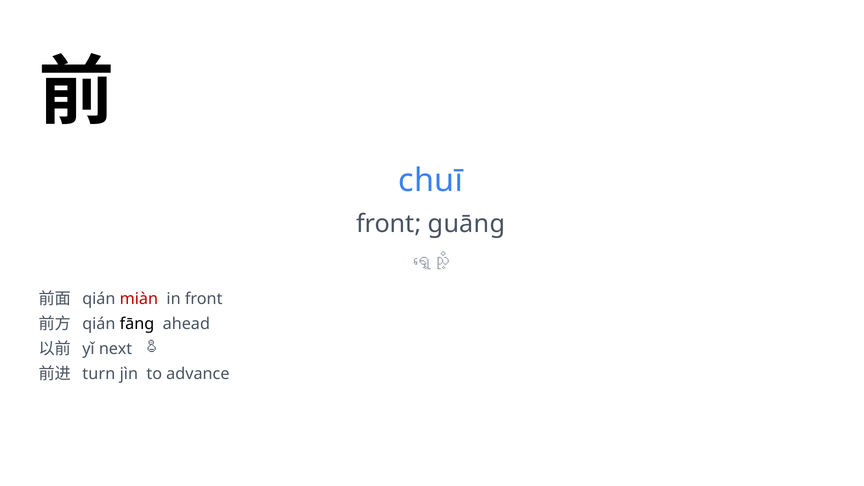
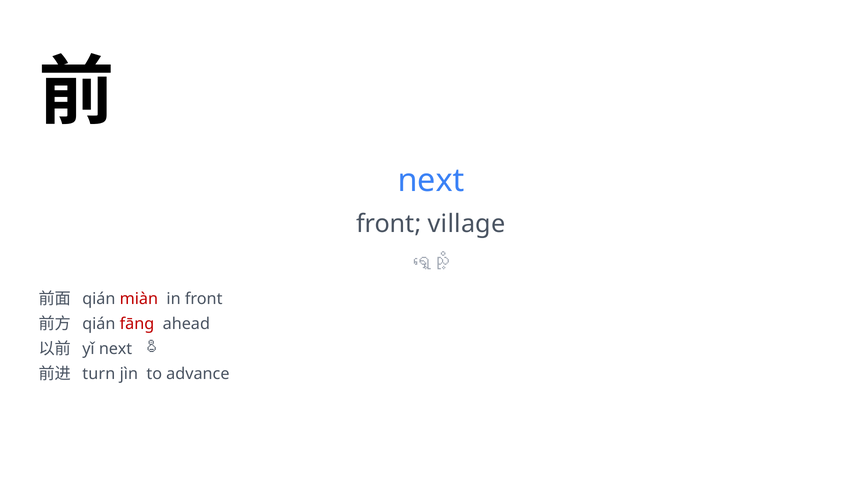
chuī: chuī -> next (431, 180)
guāng: guāng -> village (467, 224)
fāng colour: black -> red (137, 324)
